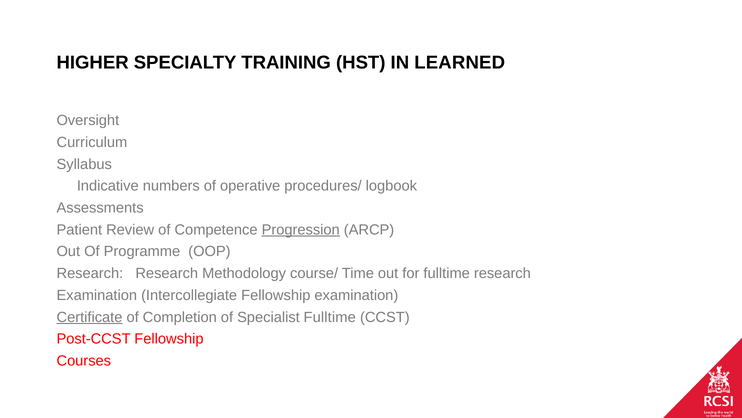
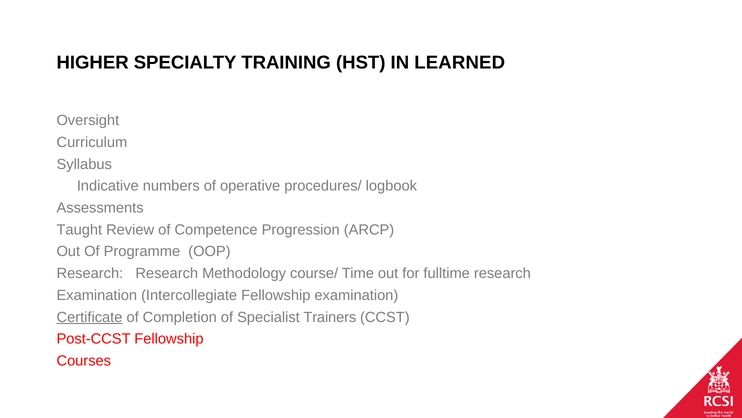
Patient: Patient -> Taught (79, 229)
Progression underline: present -> none (301, 229)
Specialist Fulltime: Fulltime -> Trainers (330, 317)
